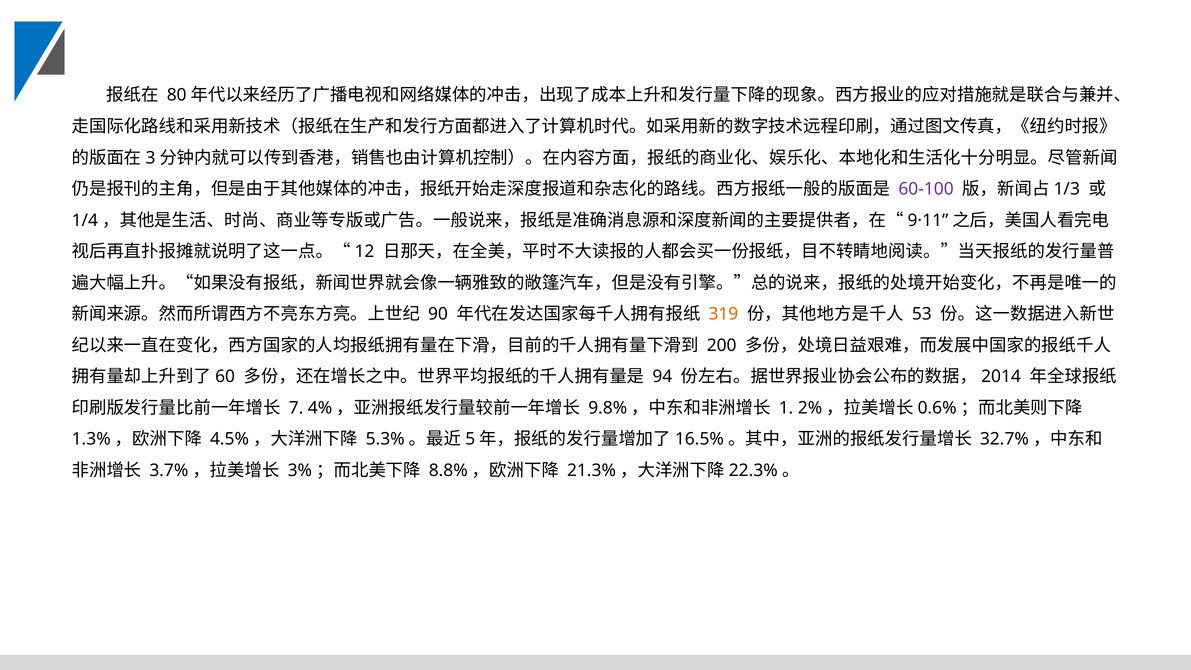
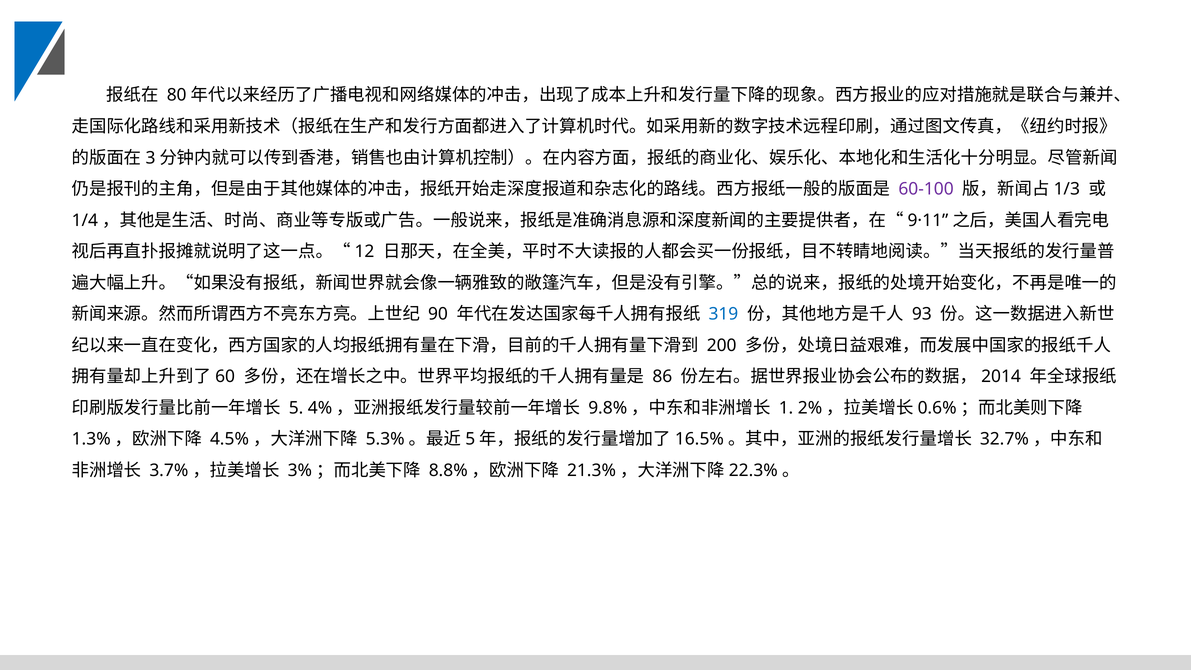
319 colour: orange -> blue (723, 314)
53: 53 -> 93 (922, 314)
94: 94 -> 86 (662, 377)
7: 7 -> 5 (296, 408)
